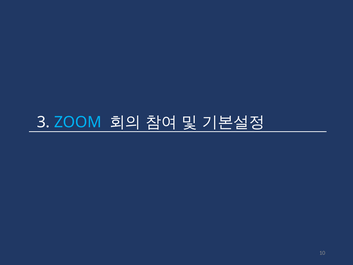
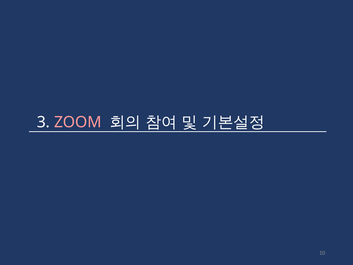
ZOOM colour: light blue -> pink (78, 122)
